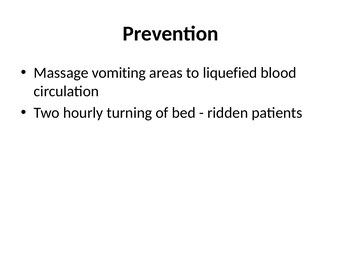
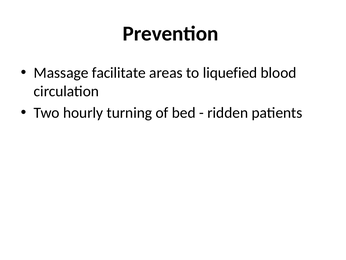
vomiting: vomiting -> facilitate (119, 73)
